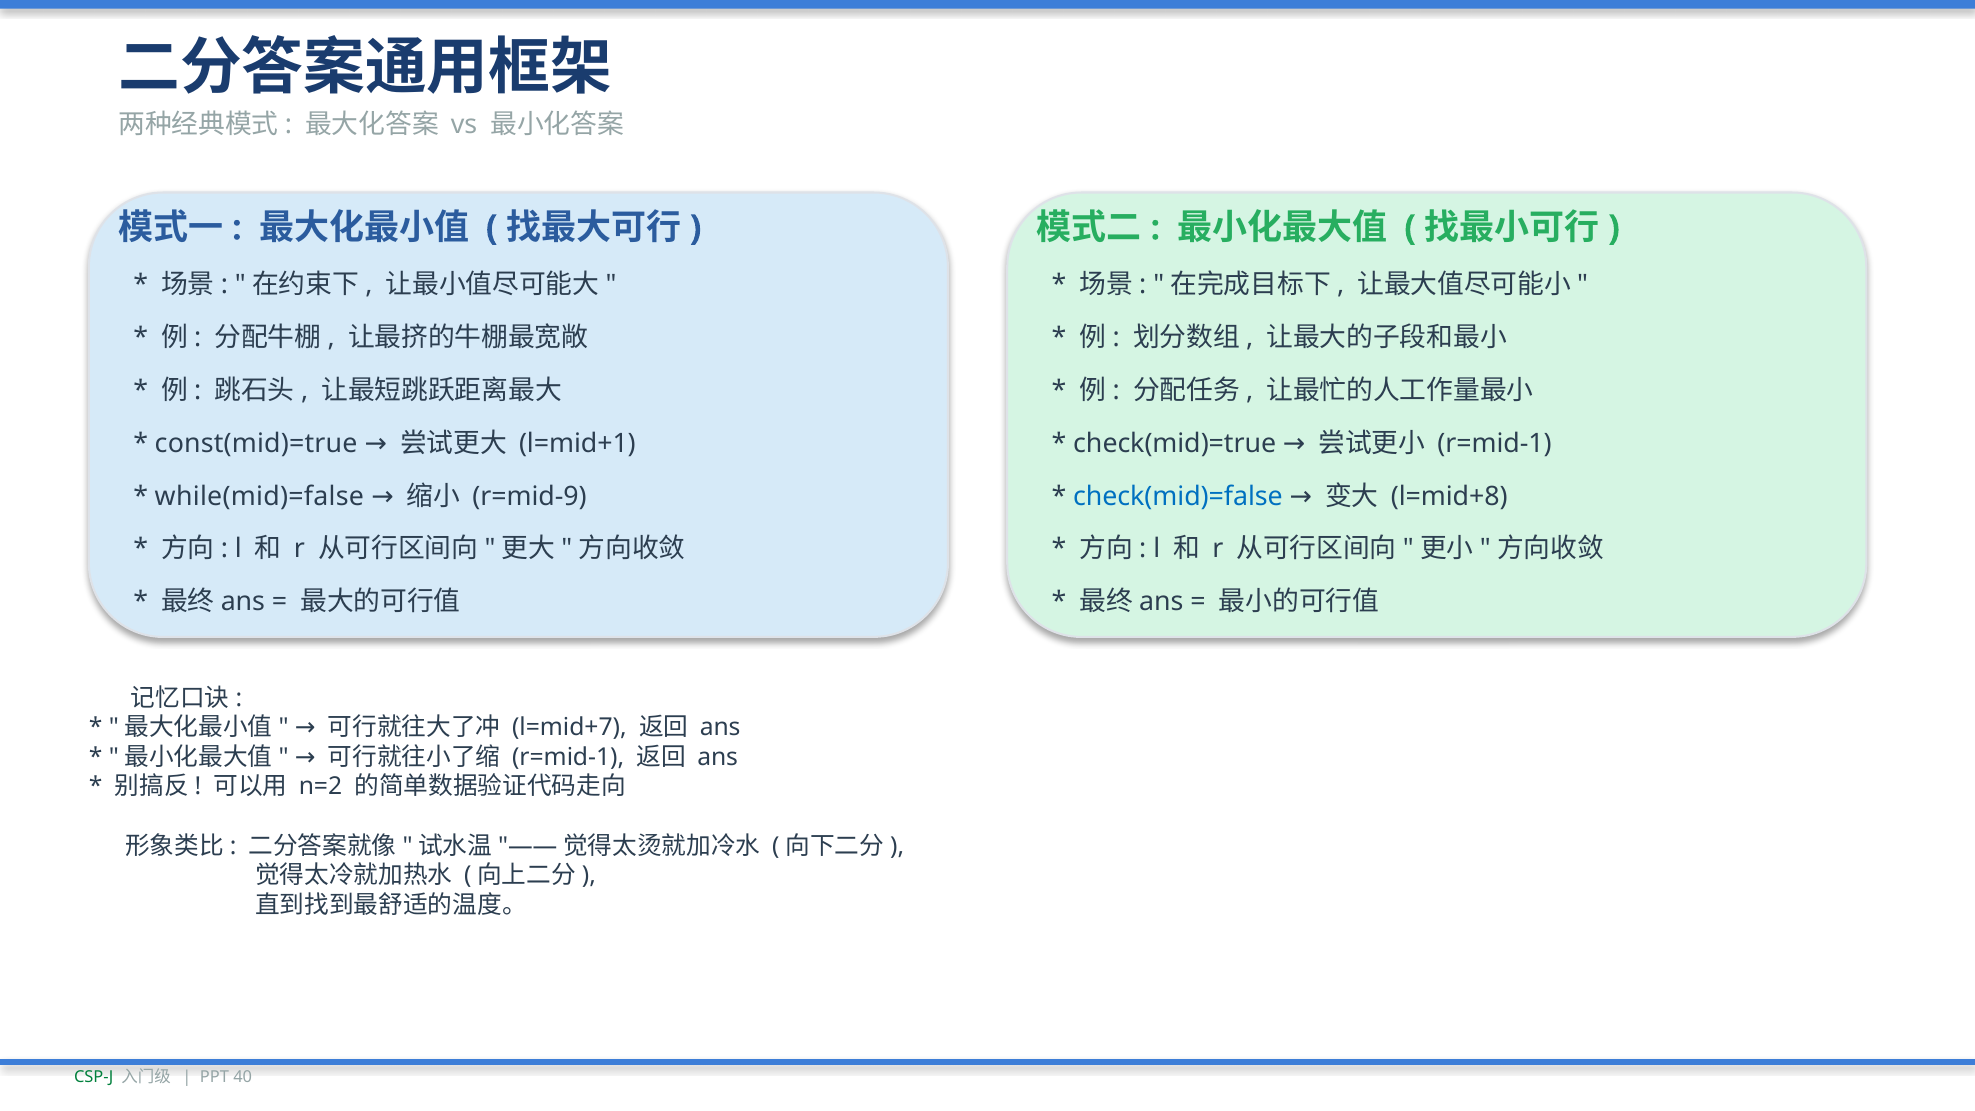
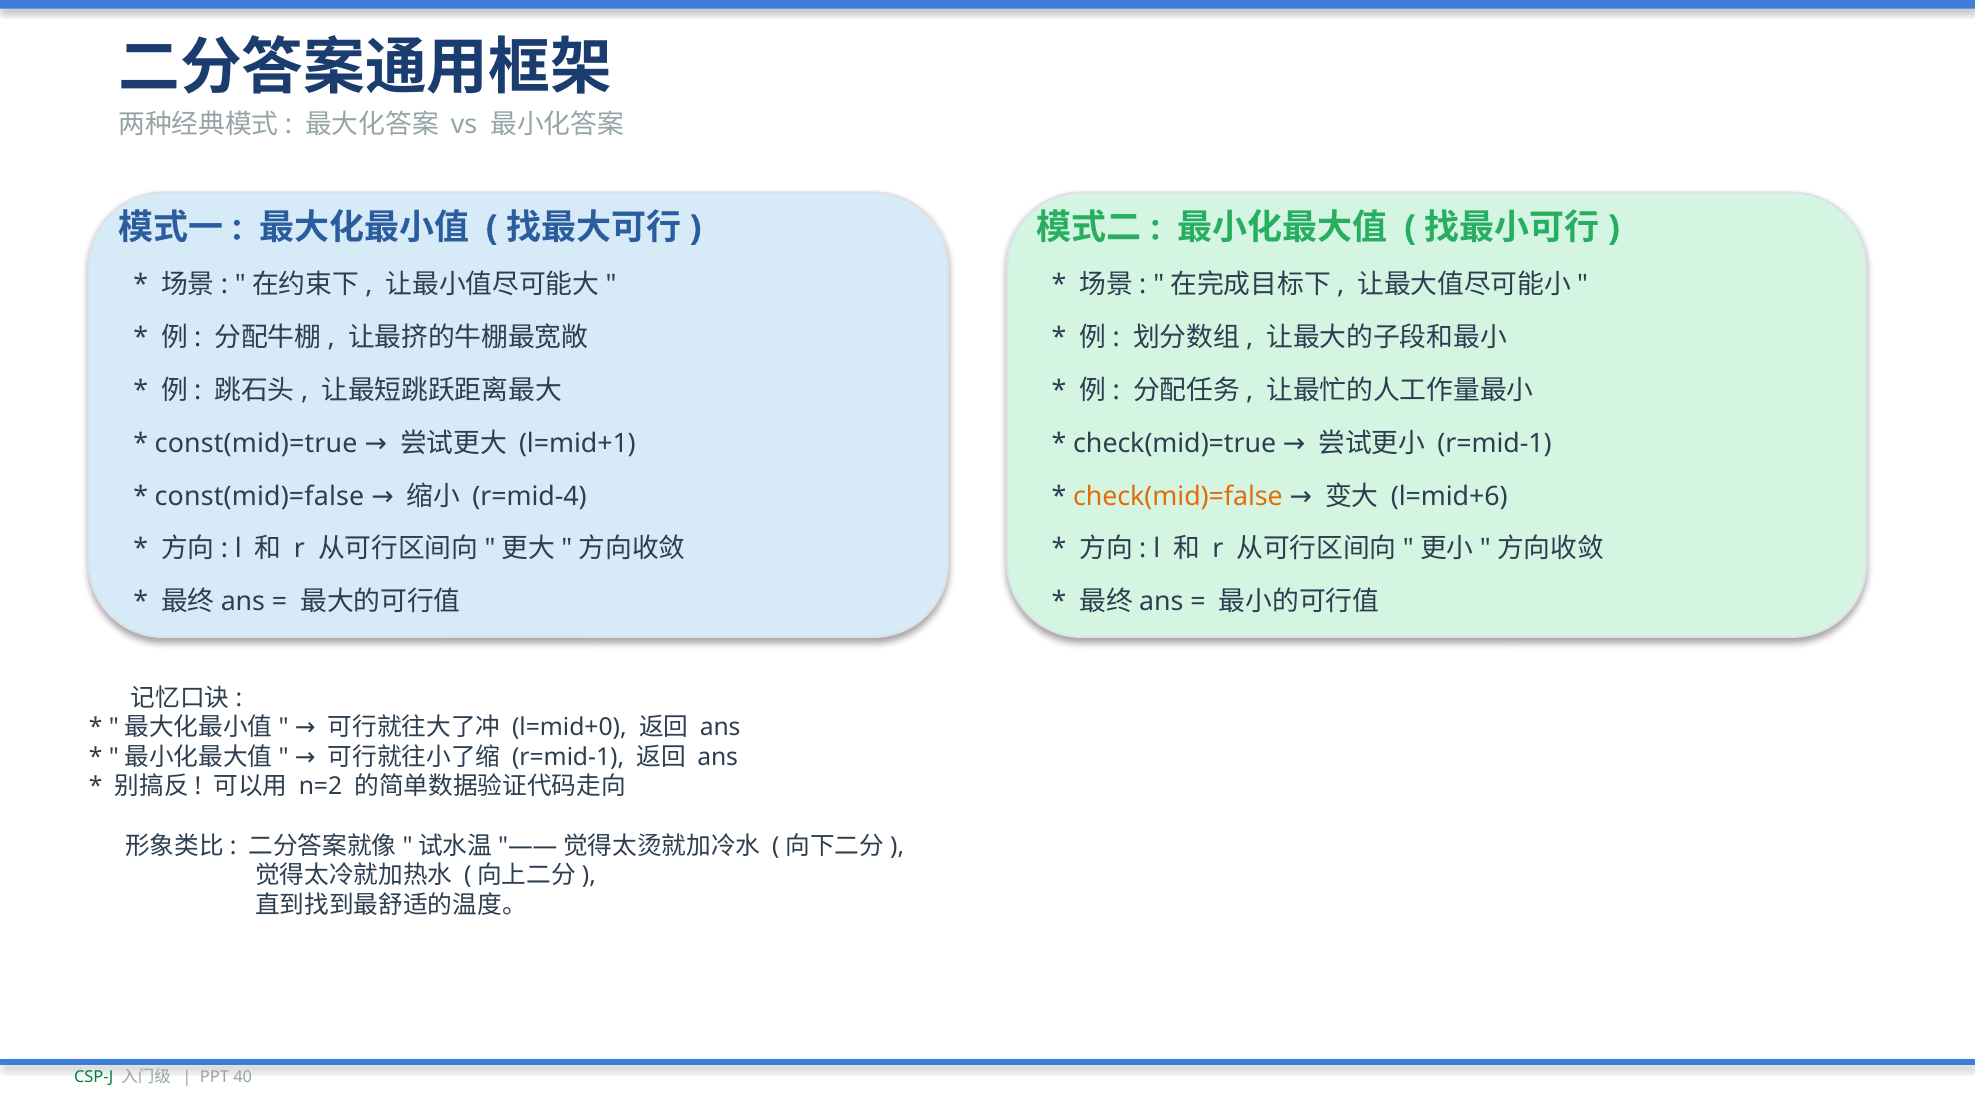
while(mid)=false: while(mid)=false -> const(mid)=false (259, 496)
r=mid-9: r=mid-9 -> r=mid-4 (530, 496)
check(mid)=false colour: blue -> orange (1178, 496)
l=mid+8: l=mid+8 -> l=mid+6 (1449, 496)
l=mid+7: l=mid+7 -> l=mid+0 (569, 727)
